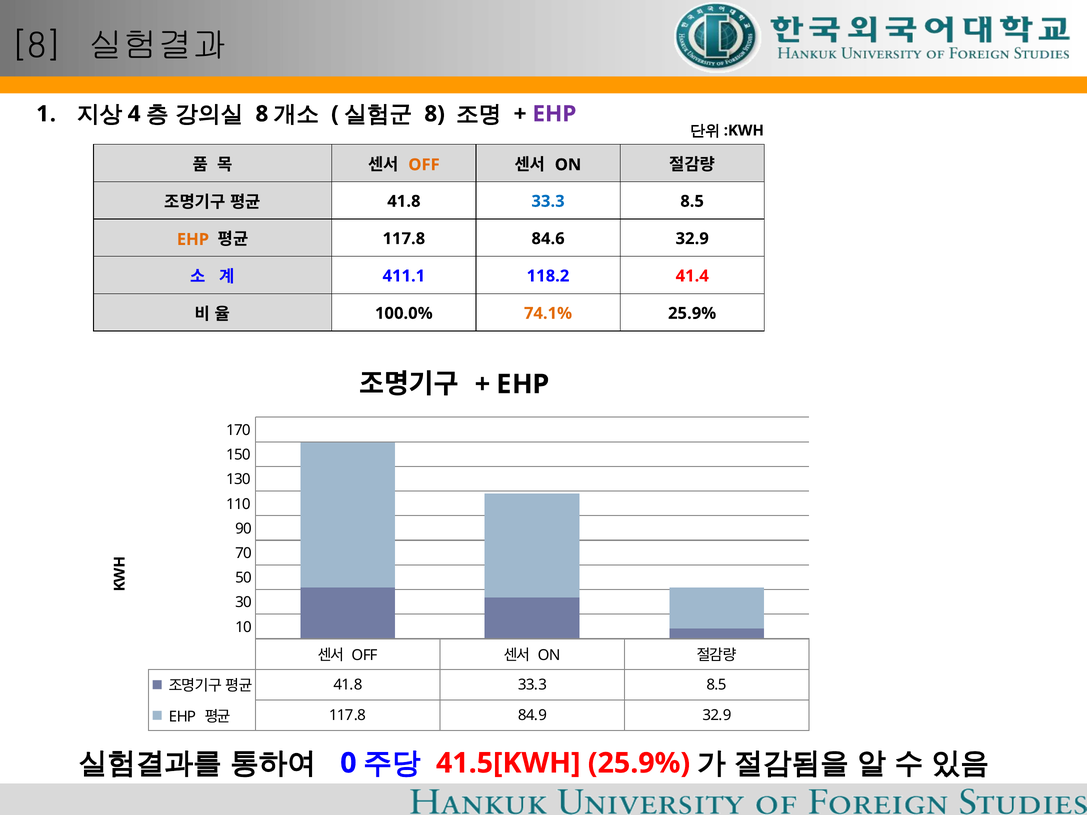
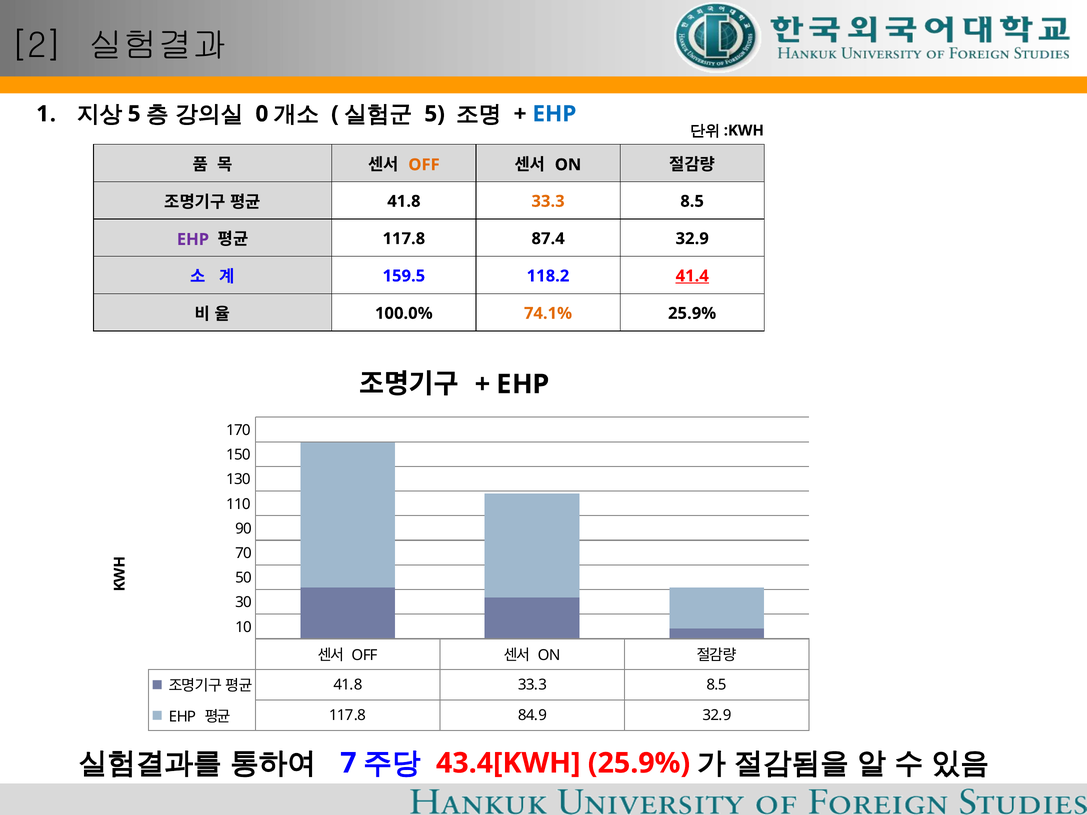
8: 8 -> 2 (37, 46)
4: 4 -> 5 (134, 114)
8: 8 -> 0 (262, 114)
8: 8 -> 5 (435, 114)
EHP colour: purple -> blue (554, 114)
33.3 colour: blue -> orange (548, 201)
EHP colour: orange -> purple (193, 240)
84.6: 84.6 -> 87.4 (548, 239)
411.1: 411.1 -> 159.5 (404, 276)
41.4 underline: none -> present (692, 276)
0: 0 -> 7 (348, 763)
41.5[KWH: 41.5[KWH -> 43.4[KWH (508, 763)
